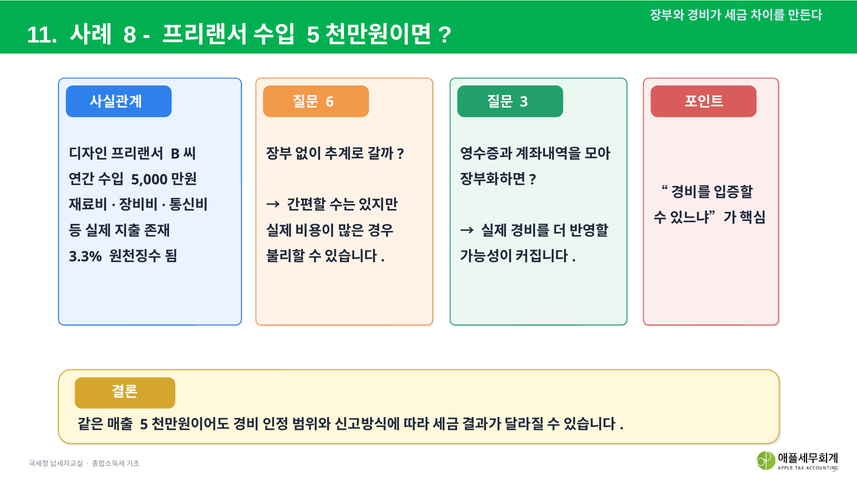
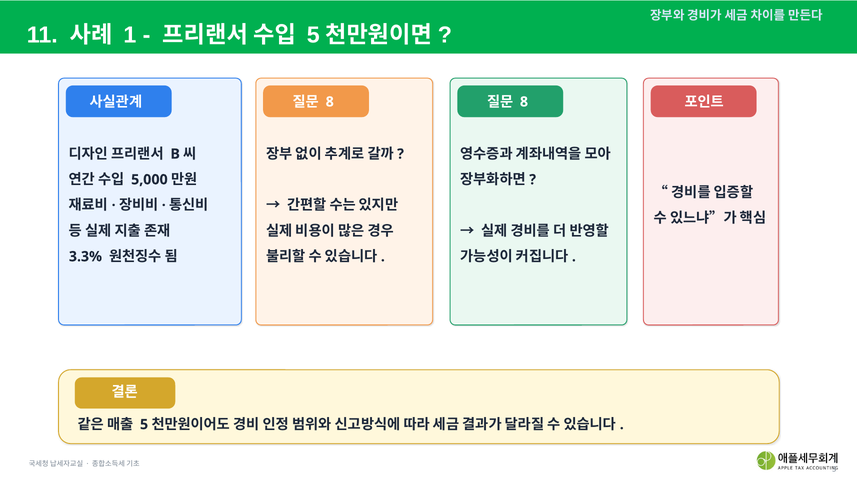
8: 8 -> 1 (130, 35)
6: 6 -> 8 (330, 102)
3: 3 -> 8 (524, 102)
